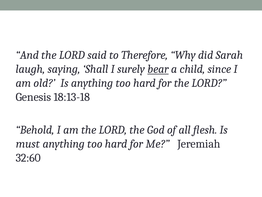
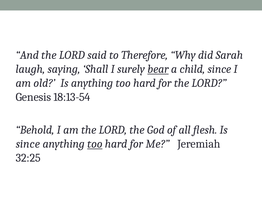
18:13-18: 18:13-18 -> 18:13-54 (72, 97)
must: must -> since (28, 143)
too underline: none -> present (95, 143)
32:60: 32:60 -> 32:25 (28, 157)
